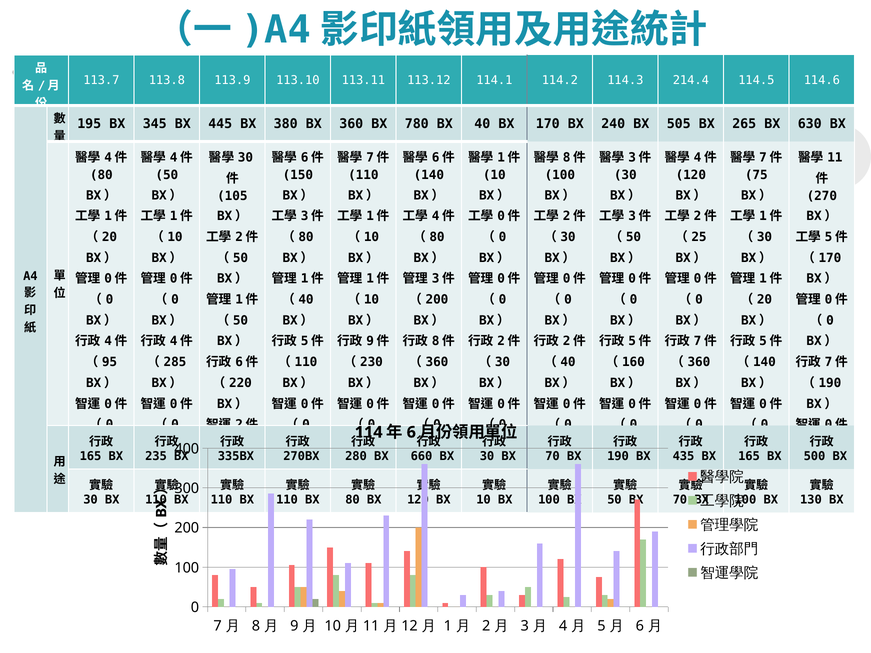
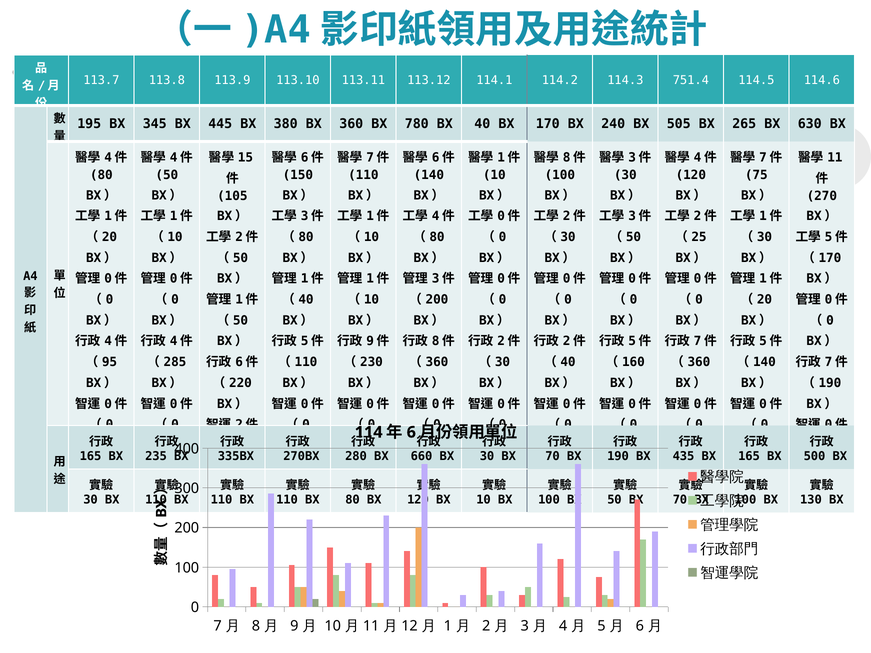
214.4: 214.4 -> 751.4 (691, 81)
30: 30 -> 15 (245, 158)
